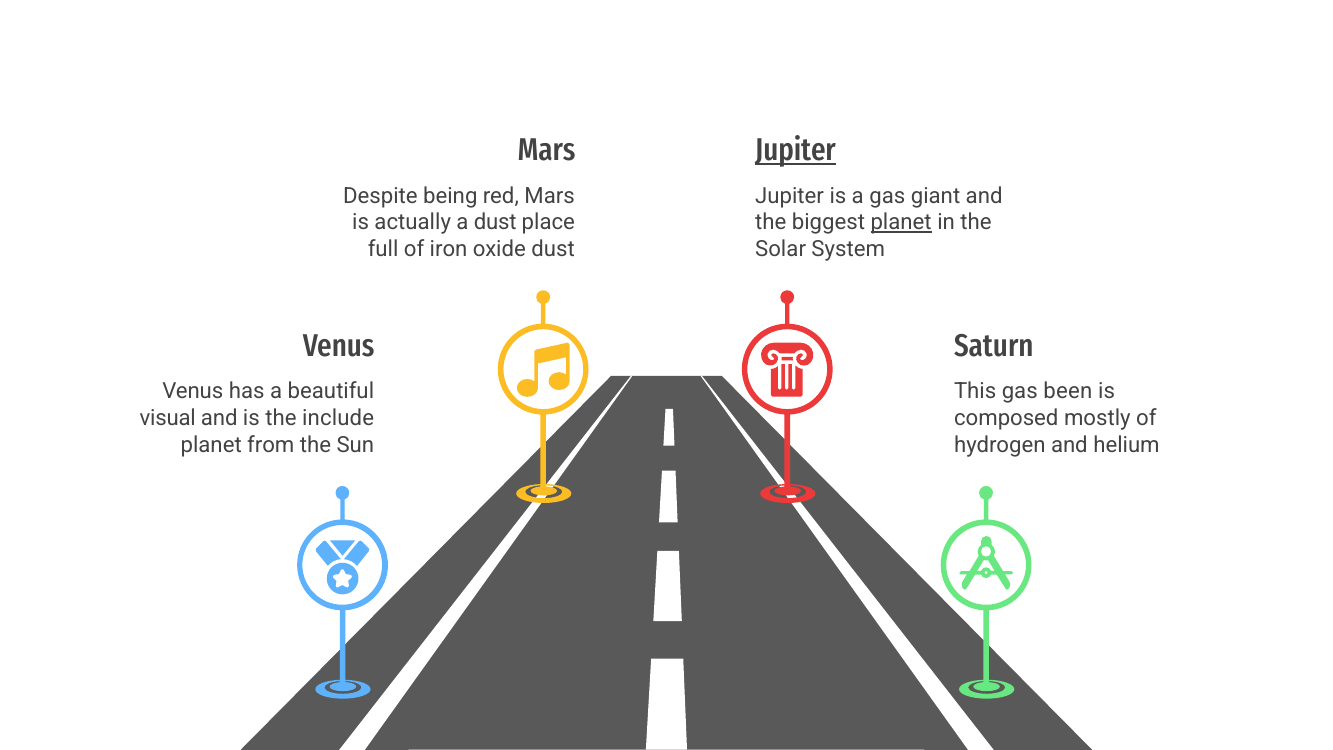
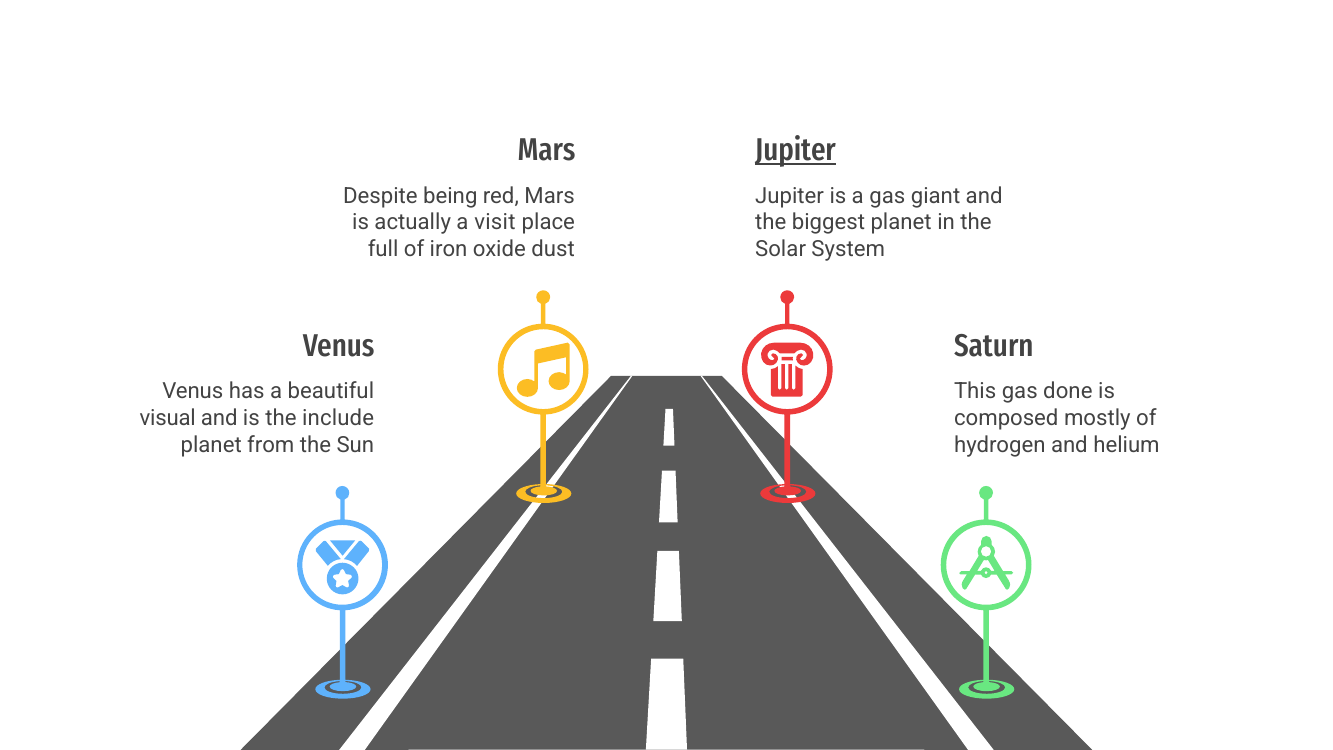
a dust: dust -> visit (495, 222)
planet underline: present -> none (901, 222)
been: been -> done (1068, 391)
